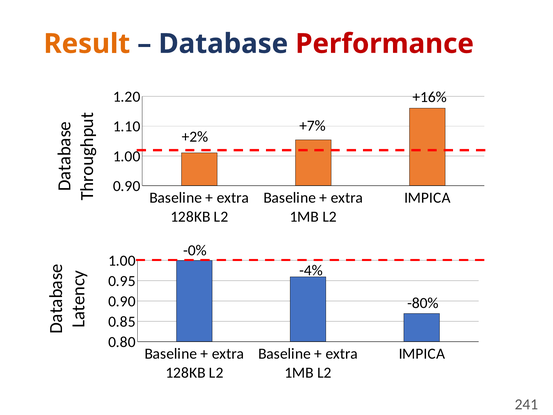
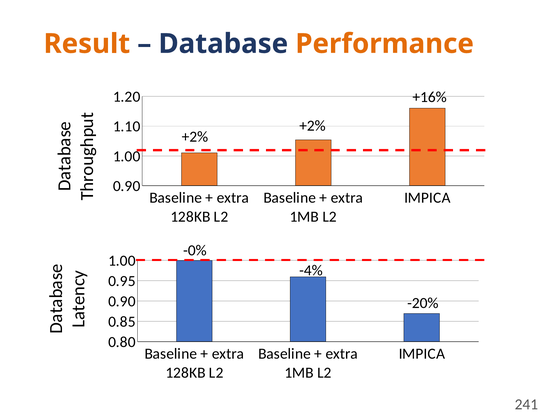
Performance colour: red -> orange (385, 44)
+7%: +7% -> +2% (312, 126)
-80%: -80% -> -20% (423, 303)
